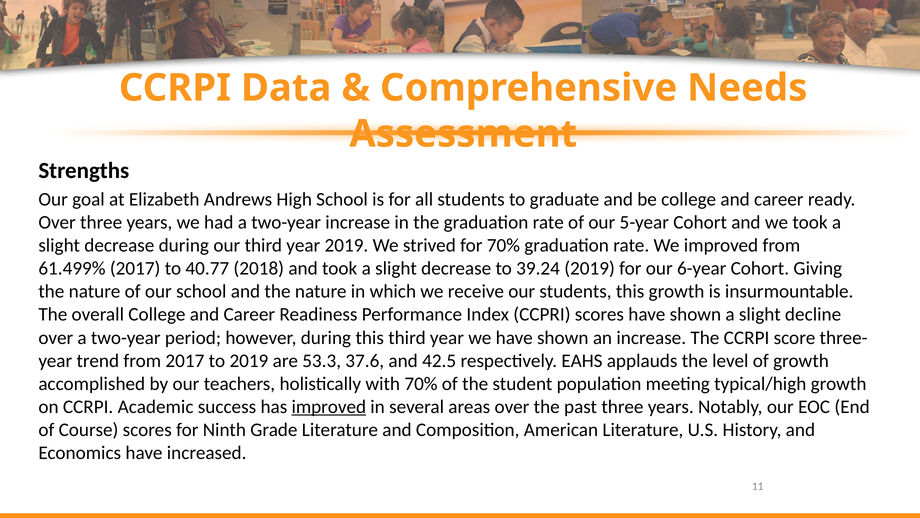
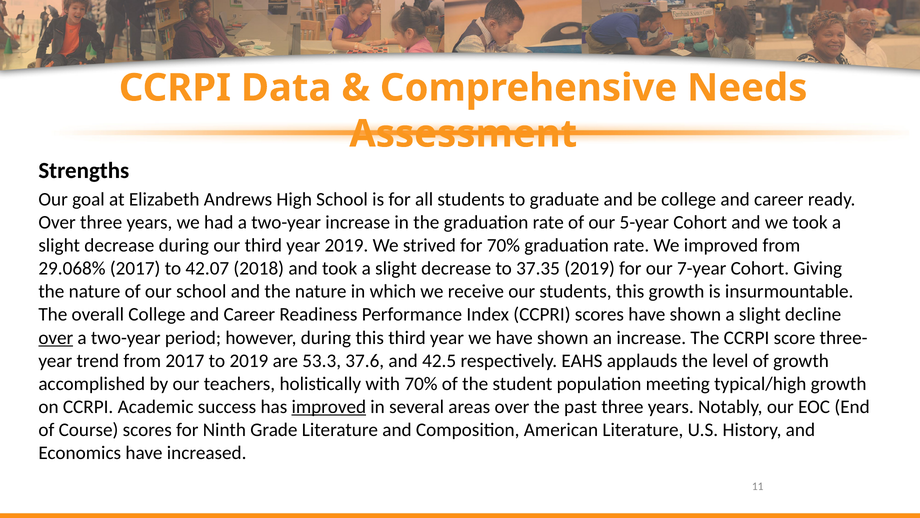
61.499%: 61.499% -> 29.068% (72, 268)
40.77: 40.77 -> 42.07 (207, 268)
39.24: 39.24 -> 37.35 (538, 268)
6-year: 6-year -> 7-year (702, 268)
over underline: none -> present (56, 337)
